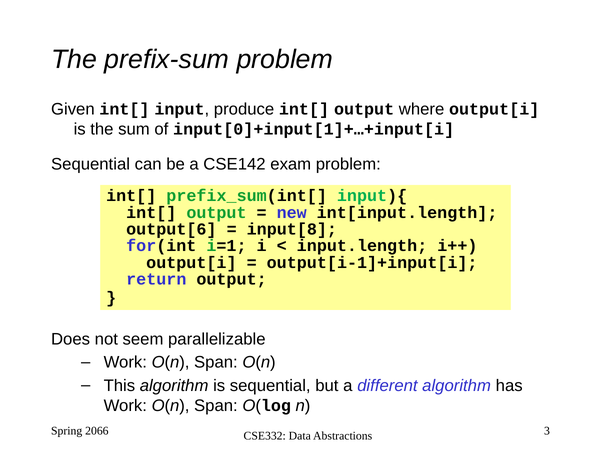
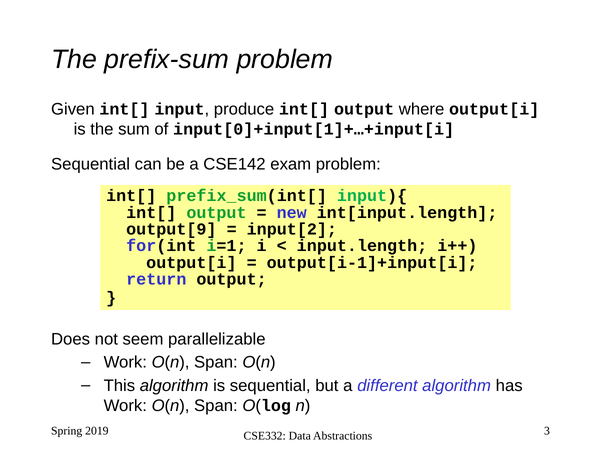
output[6: output[6 -> output[9 (171, 230)
input[8: input[8 -> input[2 (292, 230)
2066: 2066 -> 2019 (97, 432)
